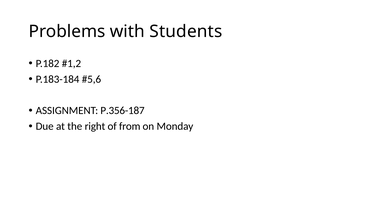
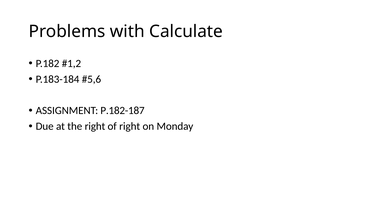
Students: Students -> Calculate (186, 32)
P.356-187: P.356-187 -> P.182-187 (123, 111)
of from: from -> right (130, 127)
